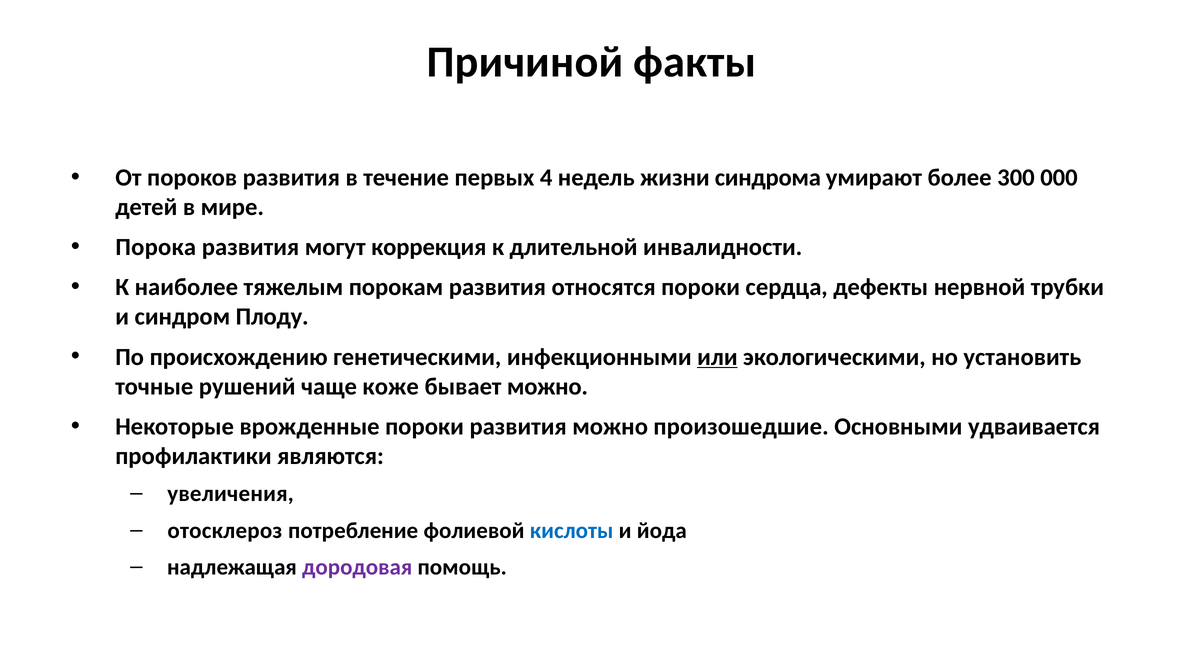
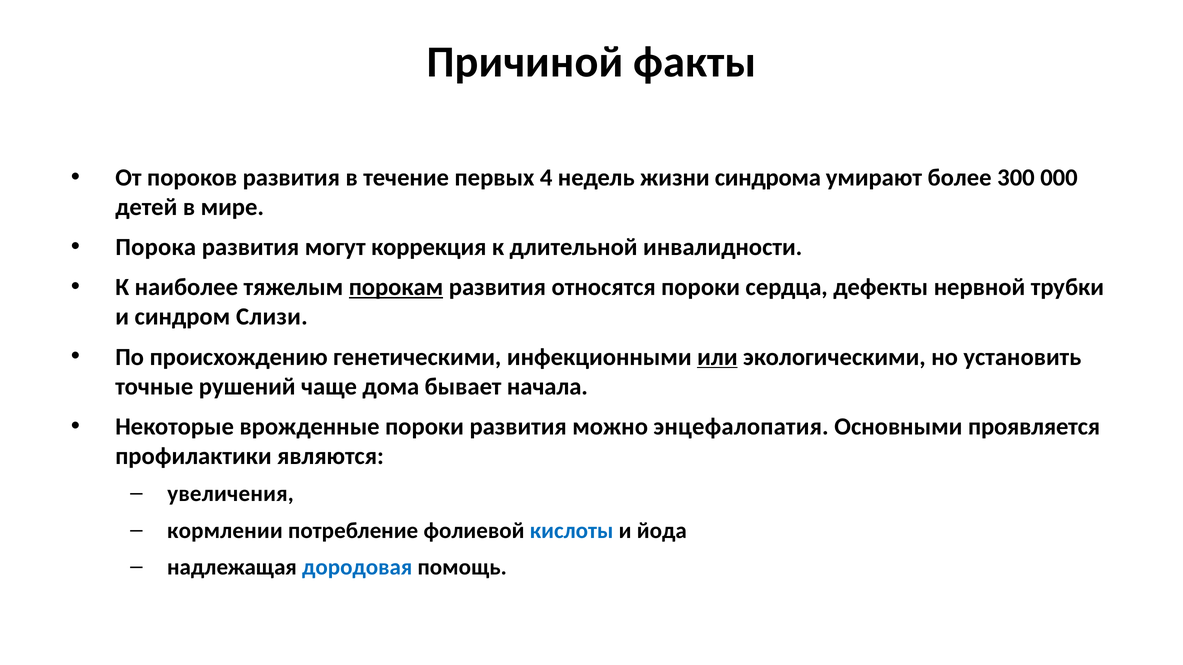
порокам underline: none -> present (396, 287)
Плоду: Плоду -> Слизи (272, 317)
коже: коже -> дома (391, 387)
бывает можно: можно -> начала (547, 387)
произошедшие: произошедшие -> энцефалопатия (741, 427)
удваивается: удваивается -> проявляется (1034, 427)
отосклероз: отосклероз -> кормлении (225, 531)
дородовая colour: purple -> blue (357, 568)
